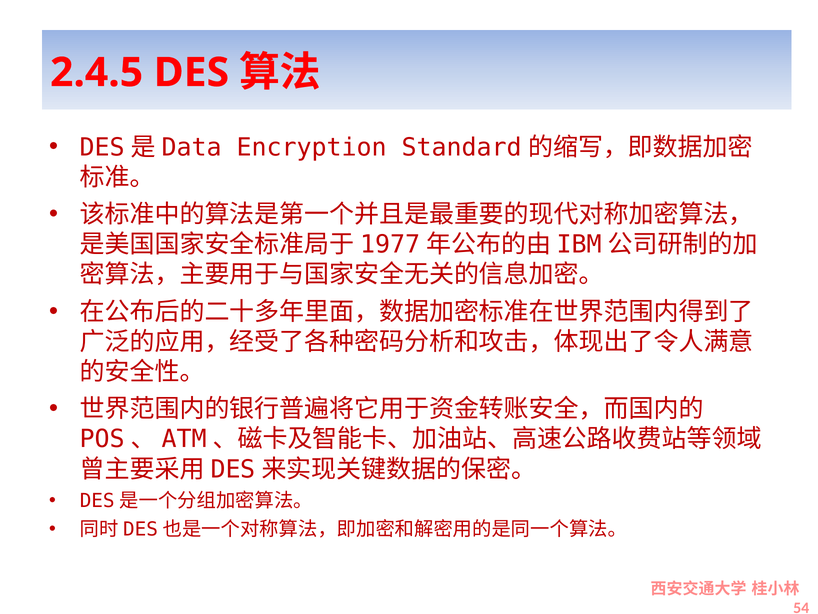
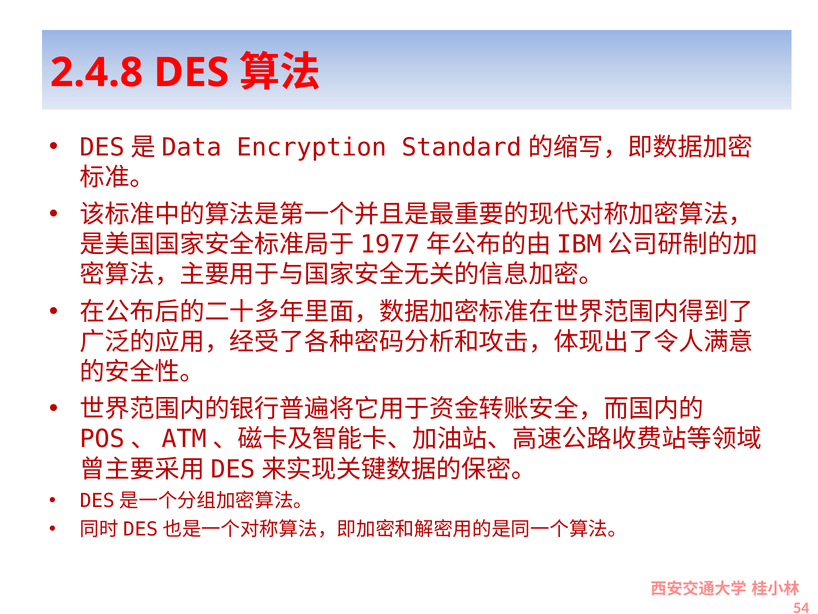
2.4.5: 2.4.5 -> 2.4.8 (97, 73)
